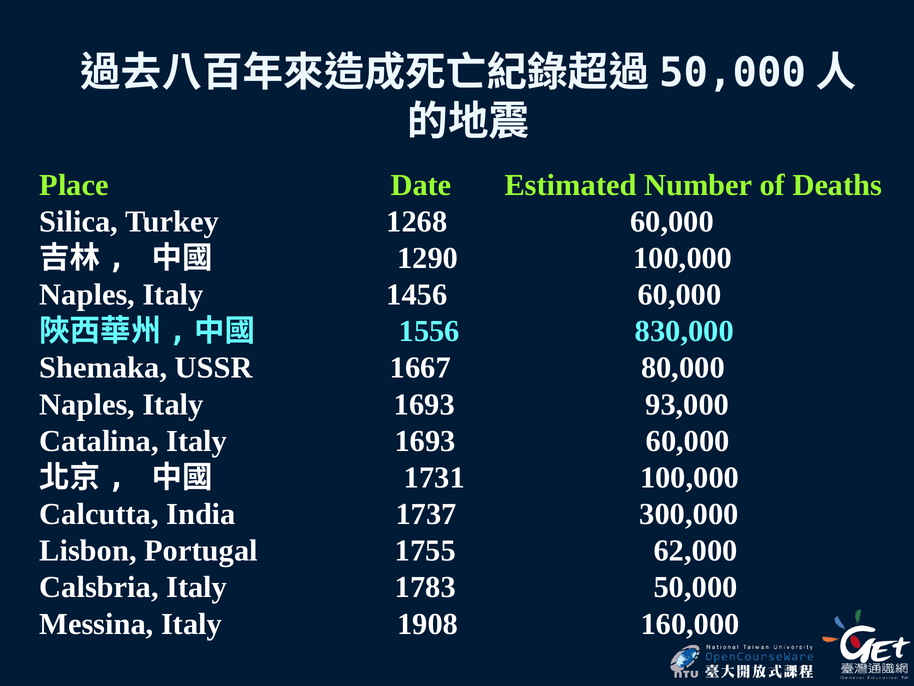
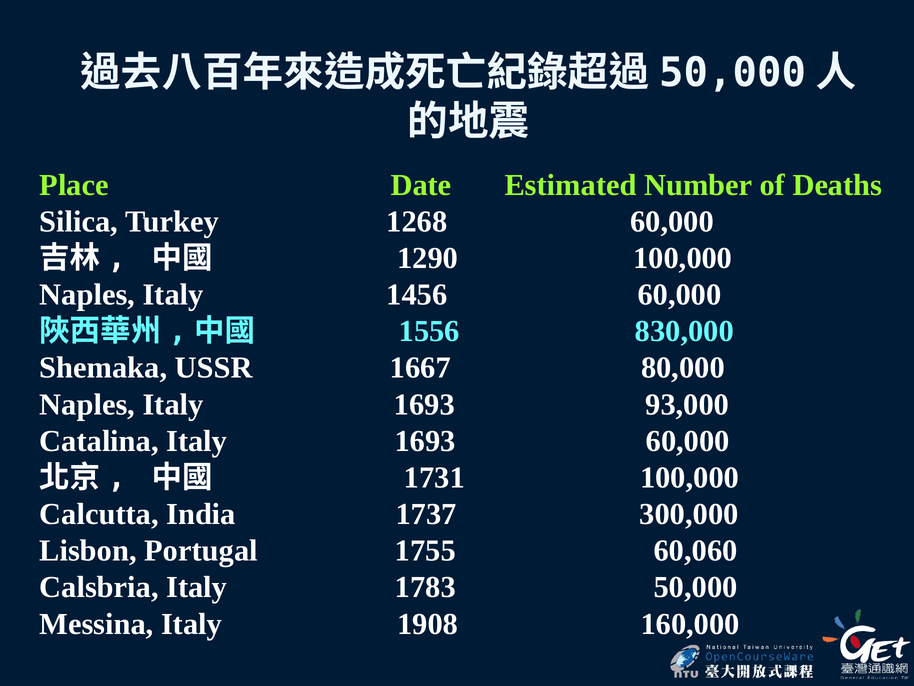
62,000: 62,000 -> 60,060 (696, 550)
